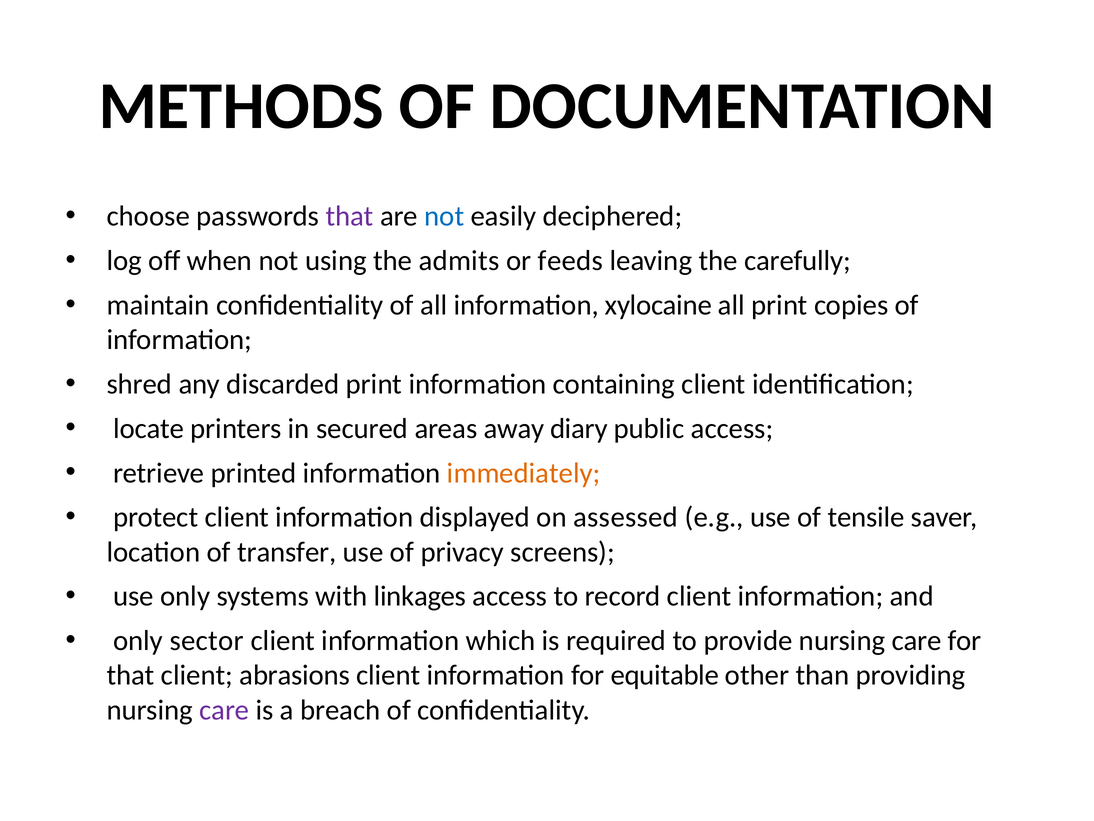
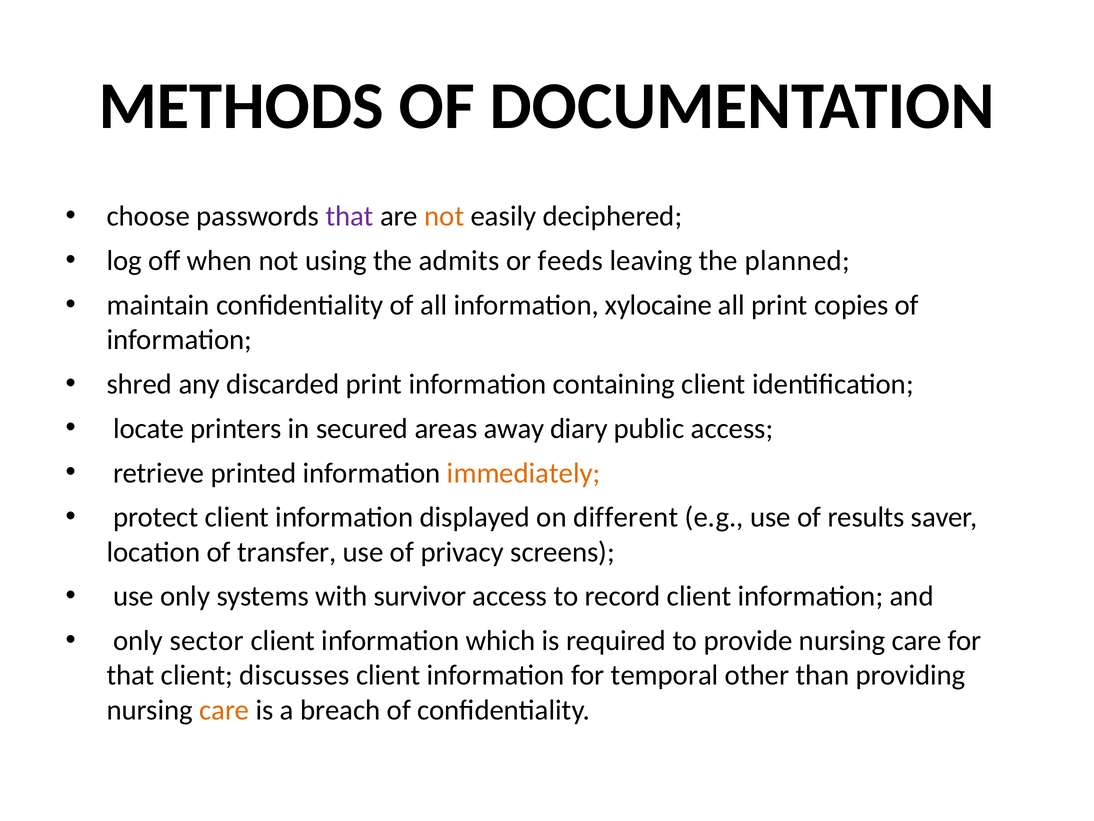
not colour: blue -> orange (444, 216)
carefully: carefully -> planned (797, 261)
assessed: assessed -> different (626, 517)
tensile: tensile -> results (866, 517)
linkages: linkages -> survivor (420, 596)
abrasions: abrasions -> discusses (294, 675)
equitable: equitable -> temporal (665, 675)
care colour: purple -> orange (224, 710)
